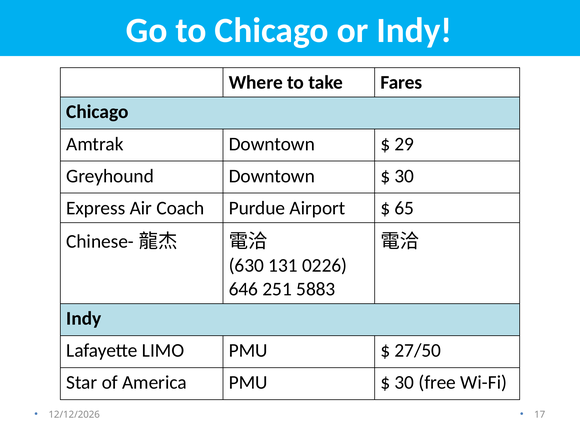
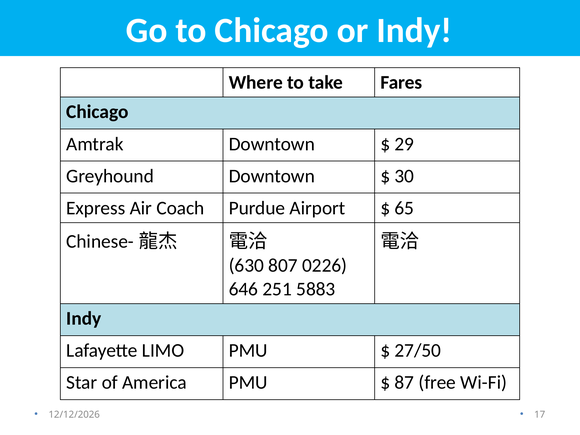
131: 131 -> 807 (283, 265)
30: 30 -> 87 (404, 382)
